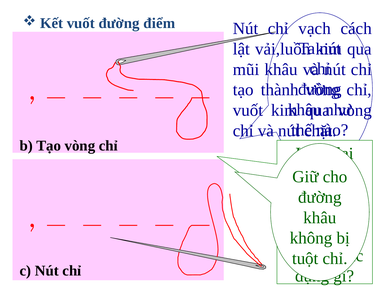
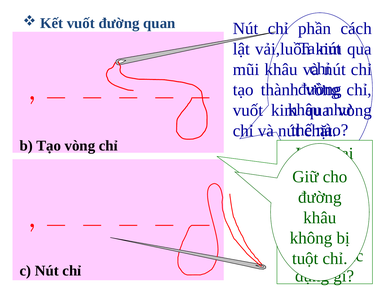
điểm: điểm -> quan (159, 23)
vạch: vạch -> phần (315, 29)
